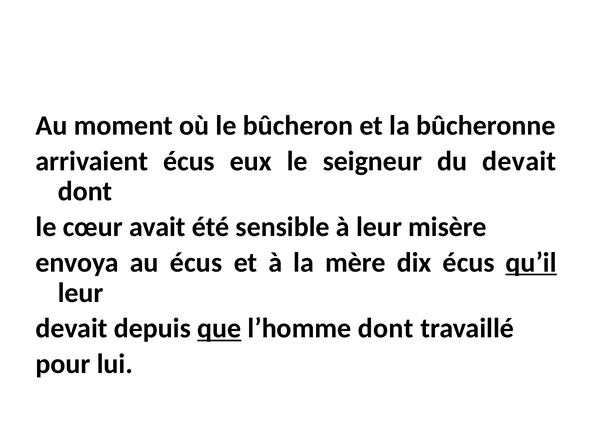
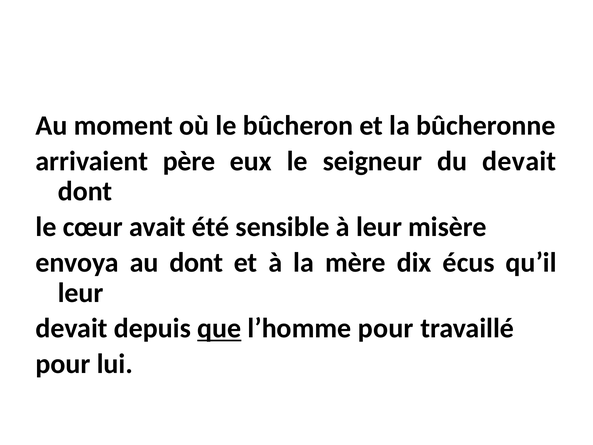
arrivaient écus: écus -> père (189, 161)
au écus: écus -> dont (196, 262)
qu’il underline: present -> none (531, 262)
l’homme dont: dont -> pour (386, 328)
